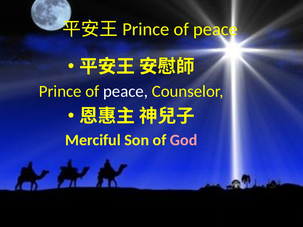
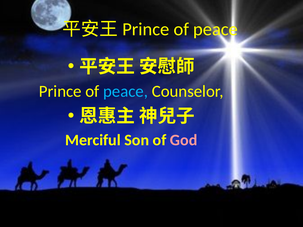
peace colour: white -> light blue (126, 91)
